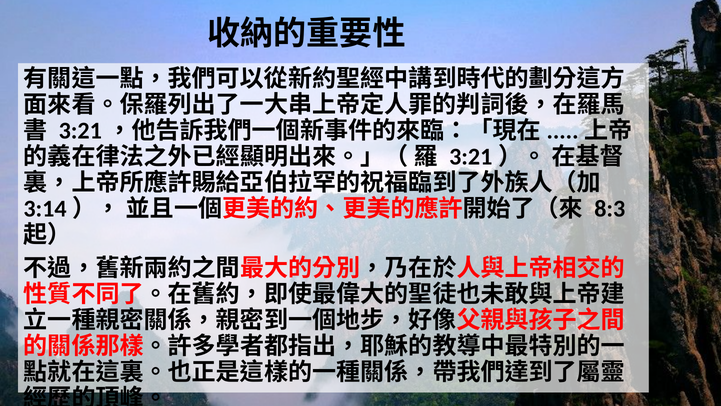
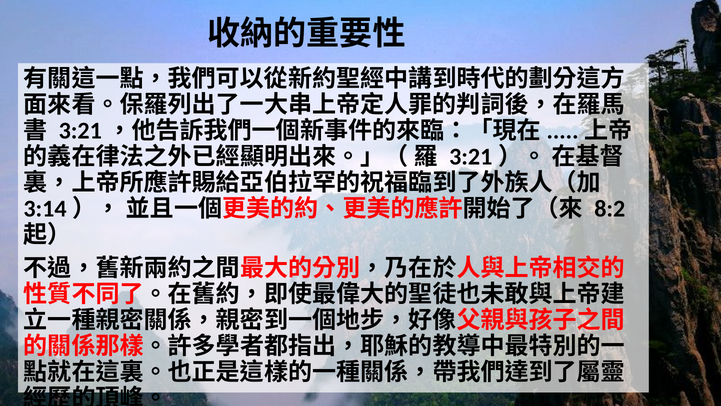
8:3: 8:3 -> 8:2 (610, 208)
